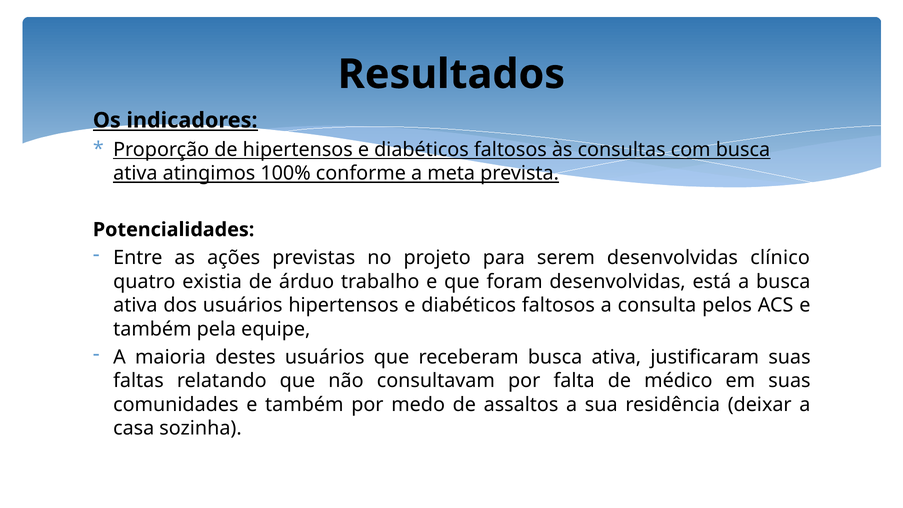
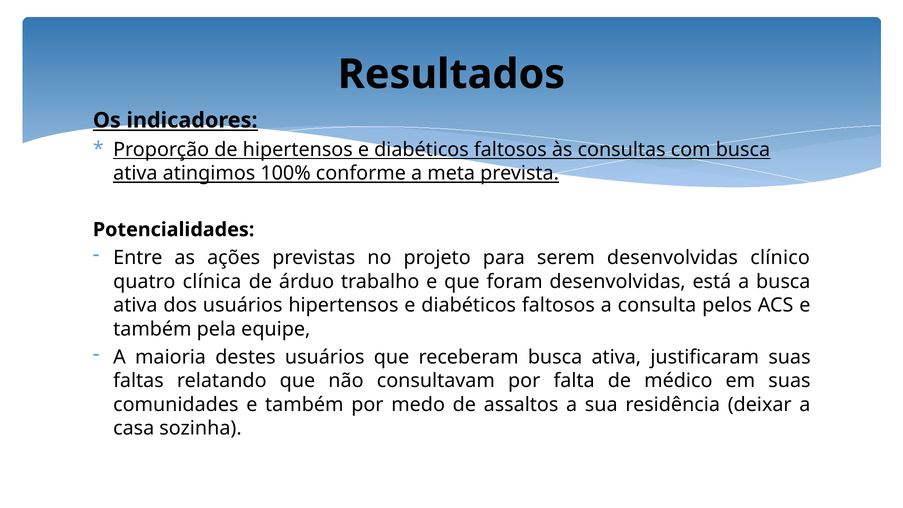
existia: existia -> clínica (212, 282)
